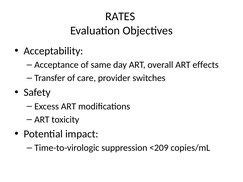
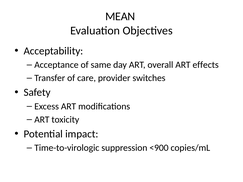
RATES: RATES -> MEAN (120, 16)
<209: <209 -> <900 (159, 148)
